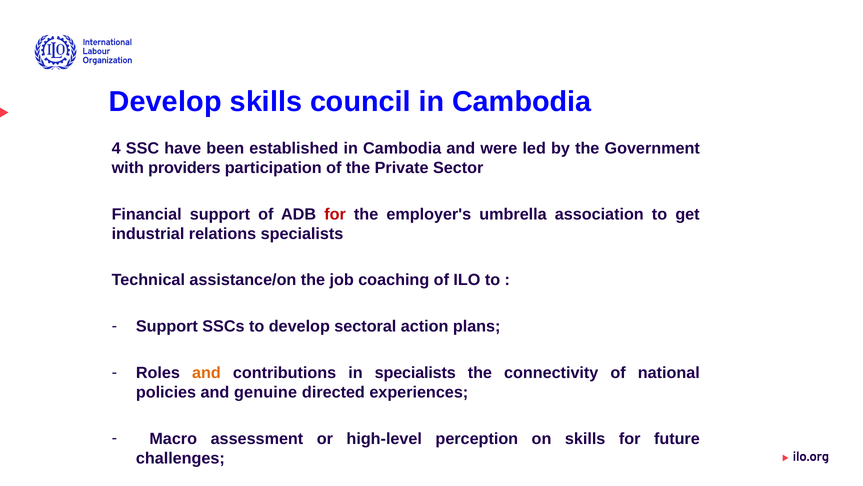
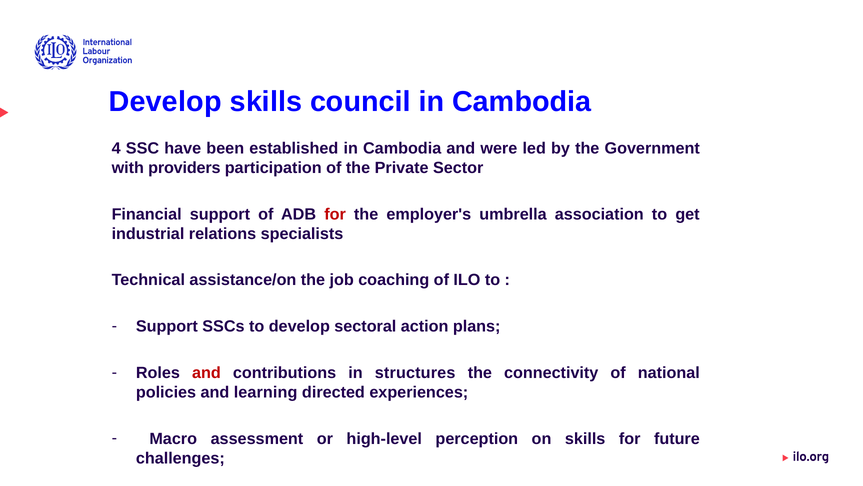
and colour: orange -> red (206, 373)
in specialists: specialists -> structures (415, 373)
genuine: genuine -> learning (266, 392)
